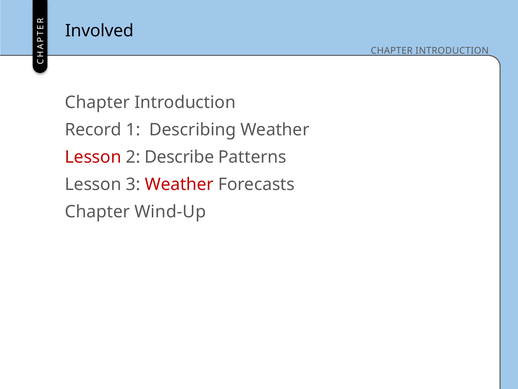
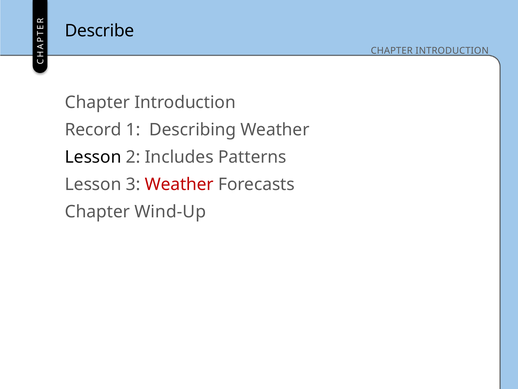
Involved: Involved -> Describe (100, 31)
Lesson colour: red -> black (93, 157)
Describe: Describe -> Includes (179, 157)
